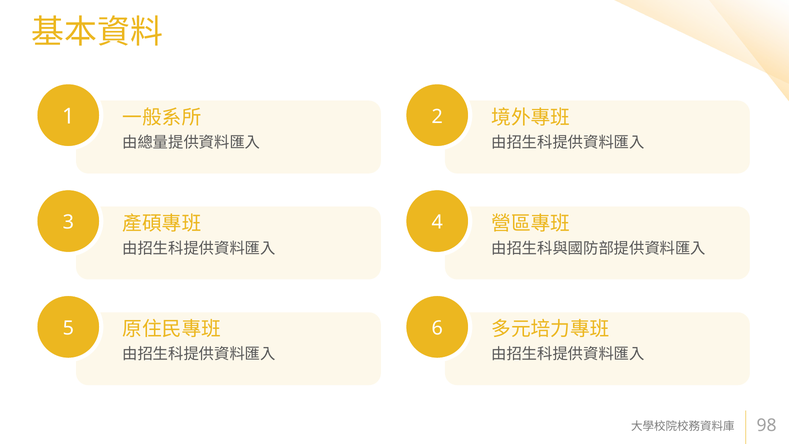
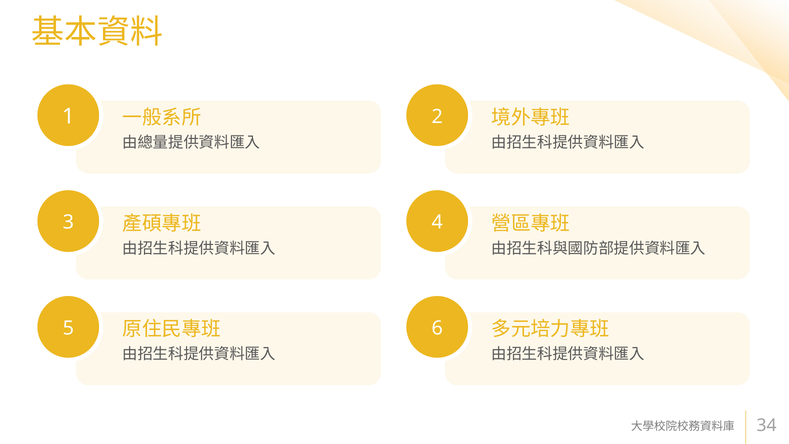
98: 98 -> 34 (767, 425)
